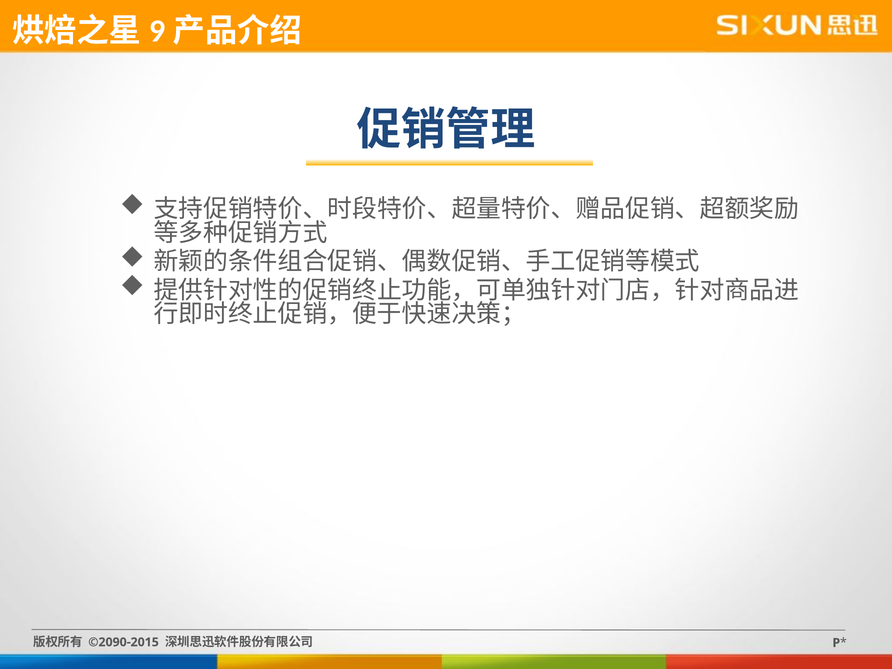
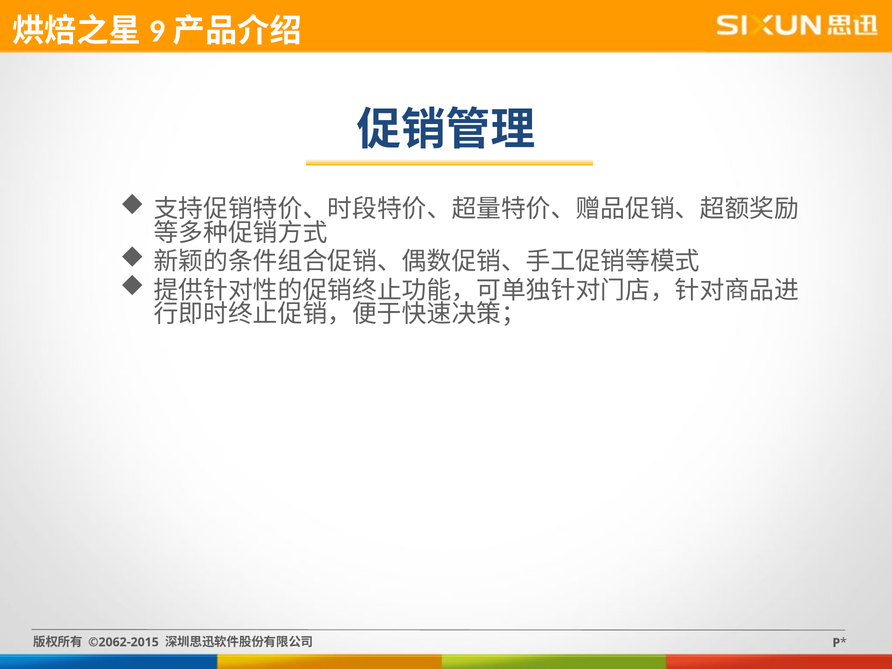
©2090-2015: ©2090-2015 -> ©2062-2015 (124, 642)
